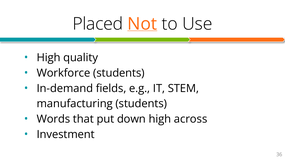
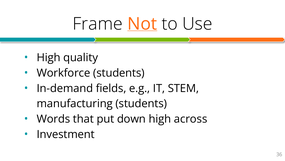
Placed: Placed -> Frame (98, 24)
